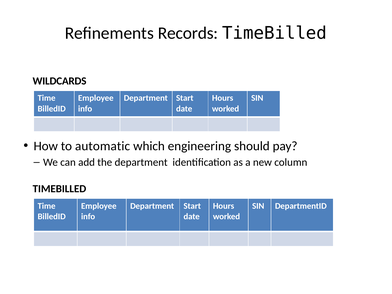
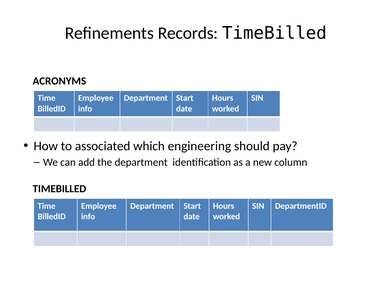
WILDCARDS: WILDCARDS -> ACRONYMS (59, 81)
automatic: automatic -> associated (103, 146)
